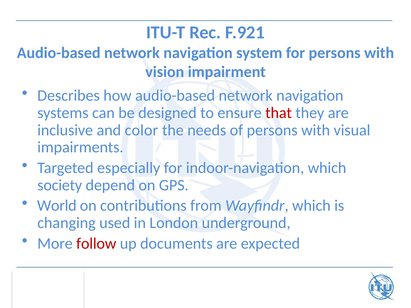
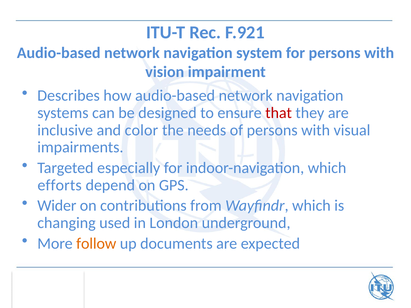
society: society -> efforts (60, 185)
World: World -> Wider (57, 206)
follow colour: red -> orange (96, 244)
